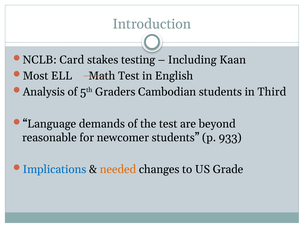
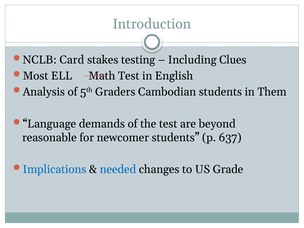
Kaan: Kaan -> Clues (233, 60)
Third: Third -> Them (272, 92)
933: 933 -> 637 (230, 138)
needed colour: orange -> blue (118, 169)
